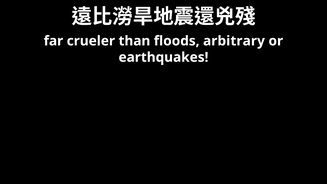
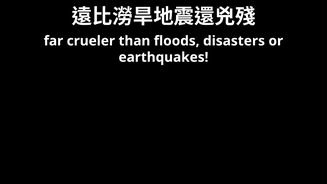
arbitrary: arbitrary -> disasters (234, 41)
